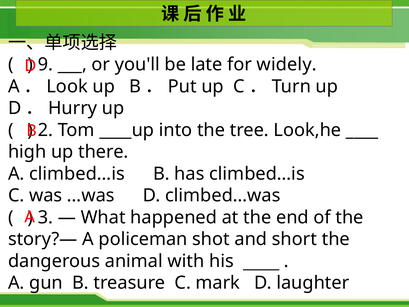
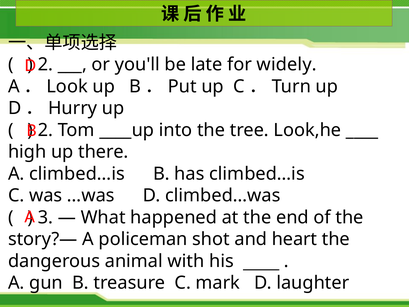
9: 9 -> 2 (45, 64)
short: short -> heart (295, 239)
